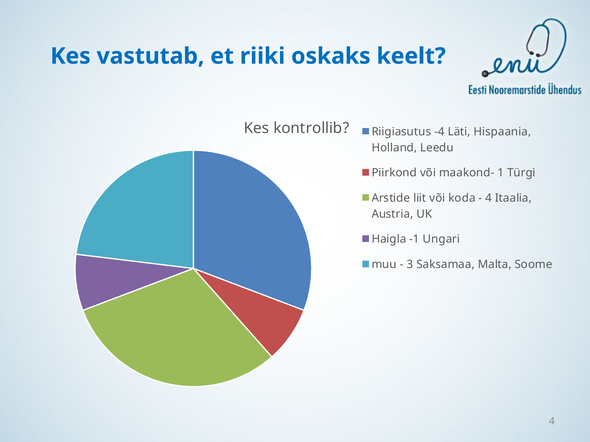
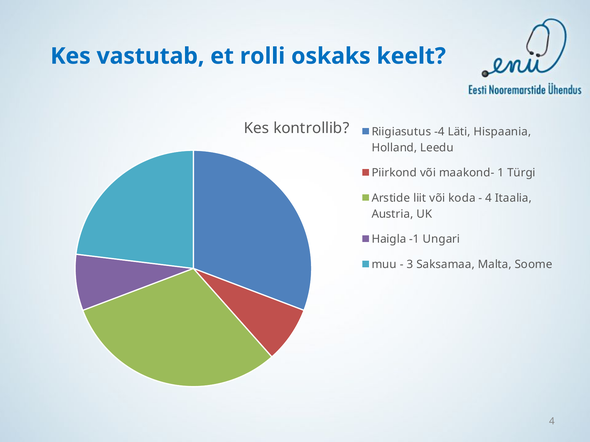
riiki: riiki -> rolli (263, 56)
